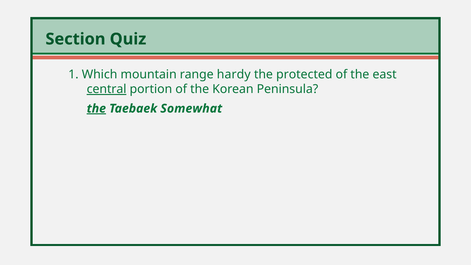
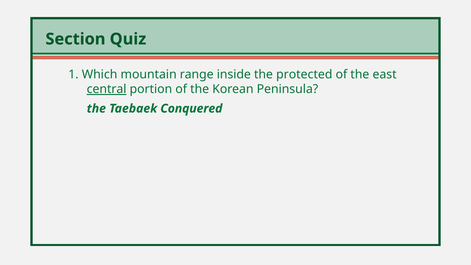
hardy: hardy -> inside (234, 74)
the underline: present -> none (96, 108)
Somewhat: Somewhat -> Conquered (191, 108)
